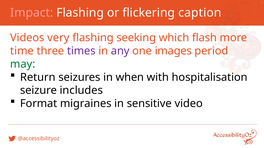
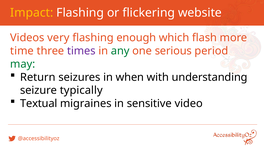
Impact colour: pink -> yellow (32, 13)
caption: caption -> website (200, 13)
seeking: seeking -> enough (136, 38)
any colour: purple -> green (120, 51)
images: images -> serious (173, 51)
hospitalisation: hospitalisation -> understanding (210, 77)
includes: includes -> typically (81, 91)
Format: Format -> Textual (39, 104)
